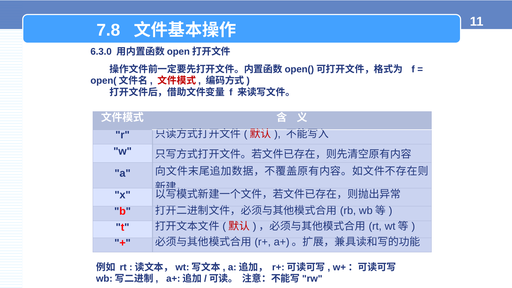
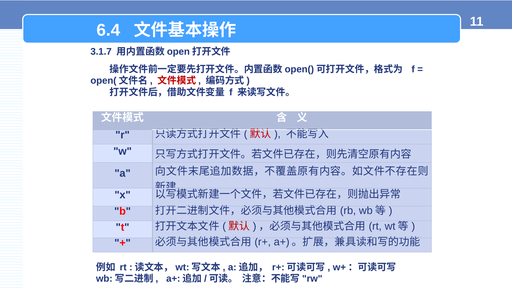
7.8: 7.8 -> 6.4 (108, 30)
6.3.0: 6.3.0 -> 3.1.7 (101, 52)
